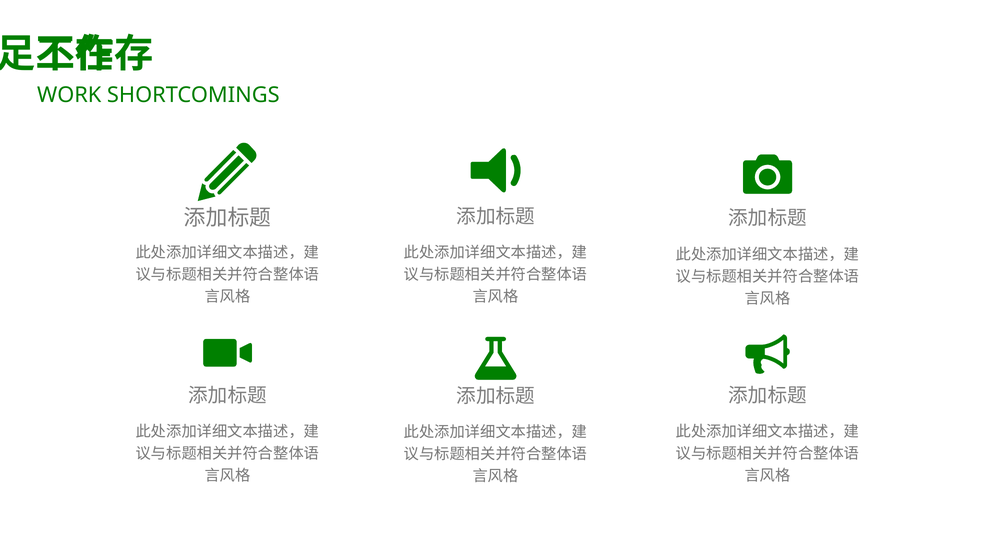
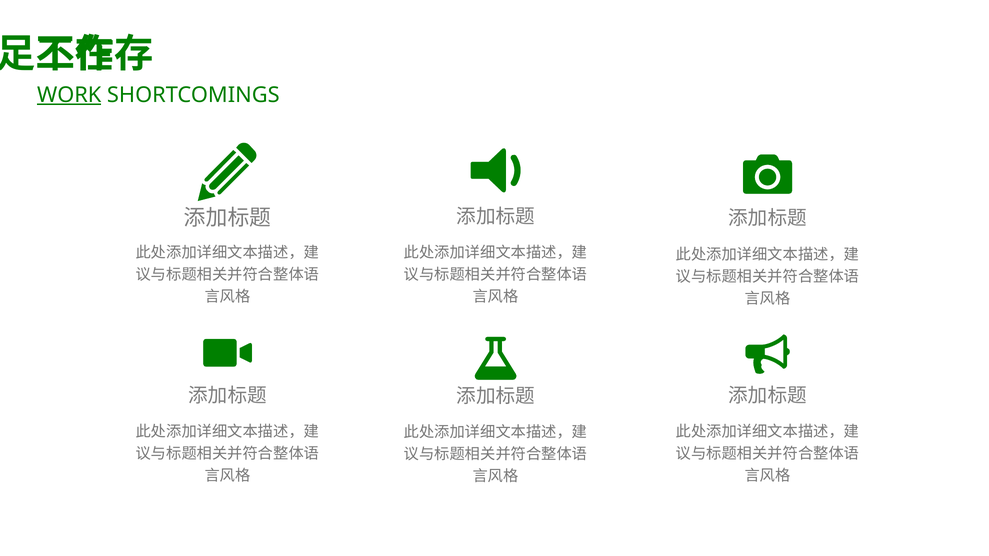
WORK underline: none -> present (69, 95)
